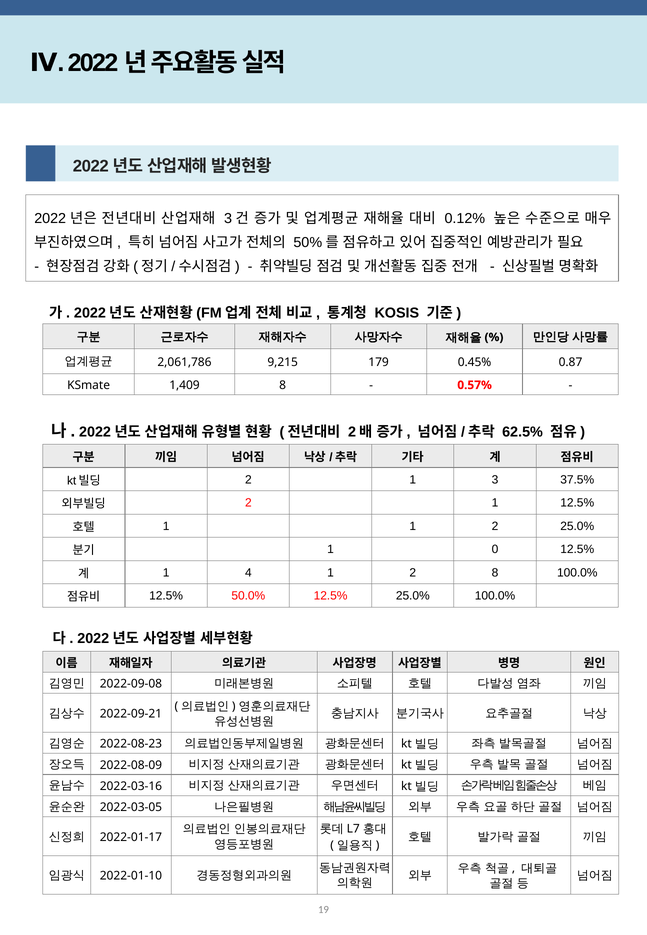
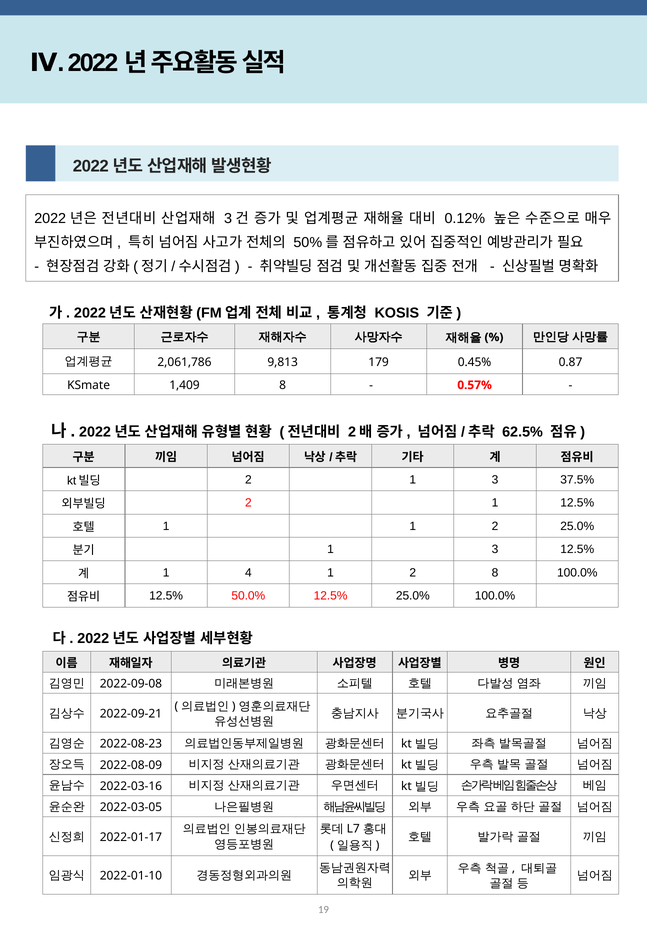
9,215: 9,215 -> 9,813 (283, 362)
0: 0 -> 3 (495, 549)
